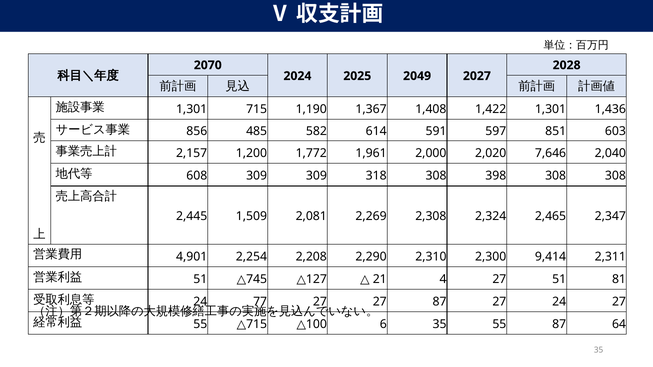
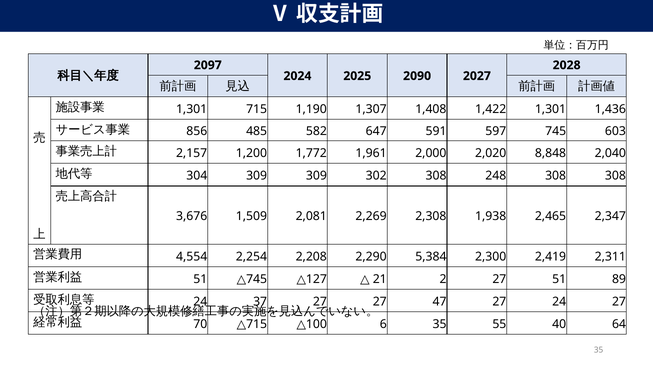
2070: 2070 -> 2097 (208, 65)
2049: 2049 -> 2090 (417, 76)
1,367: 1,367 -> 1,307 (371, 109)
614: 614 -> 647 (376, 131)
597 851: 851 -> 745 (556, 131)
7,646: 7,646 -> 8,848 (551, 153)
608: 608 -> 304 (197, 176)
318: 318 -> 302 (376, 176)
398: 398 -> 248 (496, 176)
2,445: 2,445 -> 3,676 (192, 216)
2,324: 2,324 -> 1,938 (491, 216)
4,901: 4,901 -> 4,554 (192, 257)
2,310: 2,310 -> 5,384 (431, 257)
9,414: 9,414 -> 2,419 (551, 257)
4: 4 -> 2 (443, 279)
81: 81 -> 89 (619, 279)
77: 77 -> 37 (260, 302)
27 87: 87 -> 47 (440, 302)
55: 55 -> 70 (200, 324)
55 87: 87 -> 40 (559, 324)
